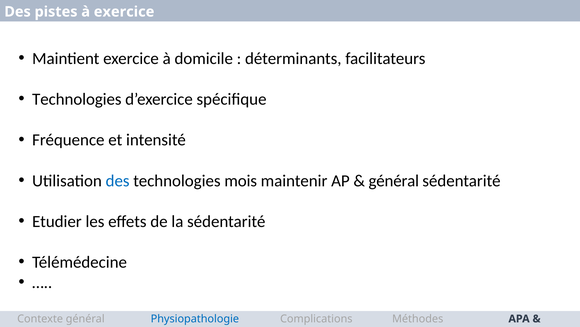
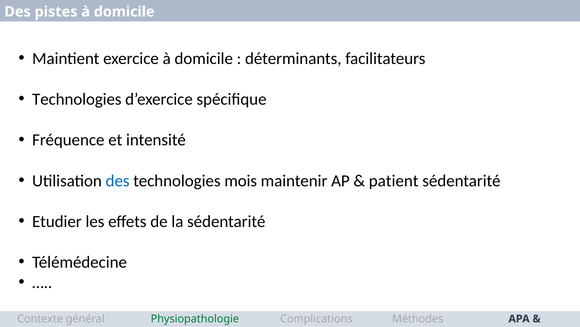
pistes à exercice: exercice -> domicile (124, 12)
général: général -> patient (394, 180)
Physiopathologie colour: blue -> green (195, 318)
